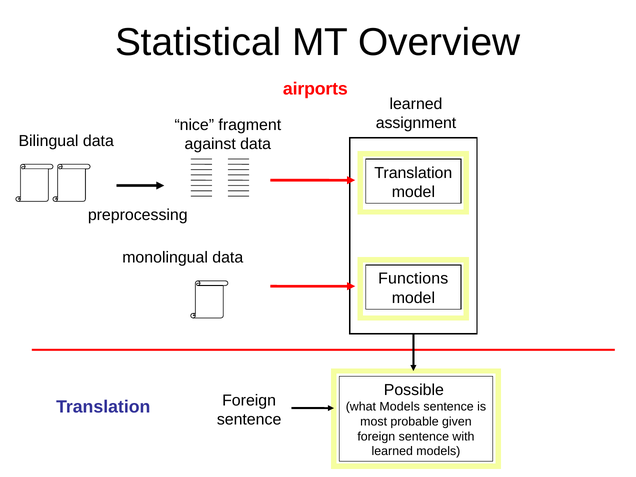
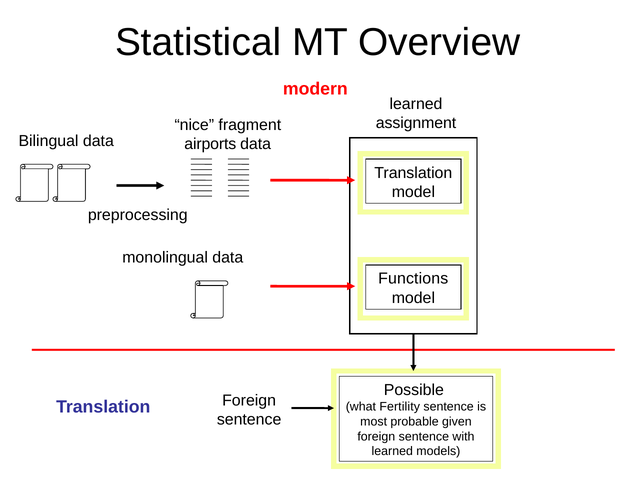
airports: airports -> modern (315, 89)
against: against -> airports (210, 144)
what Models: Models -> Fertility (400, 407)
